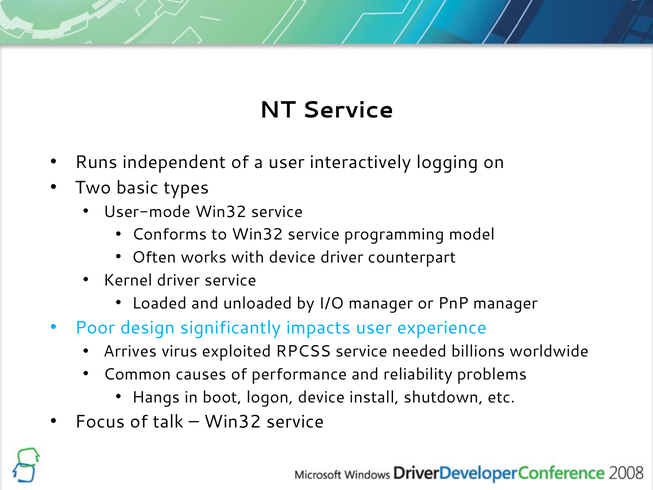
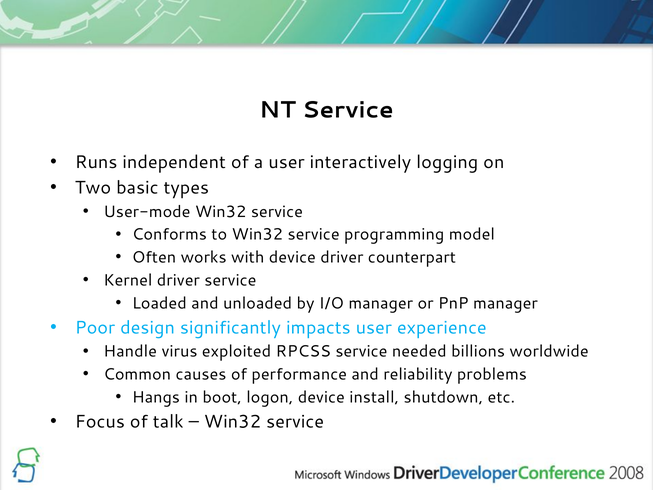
Arrives: Arrives -> Handle (130, 351)
